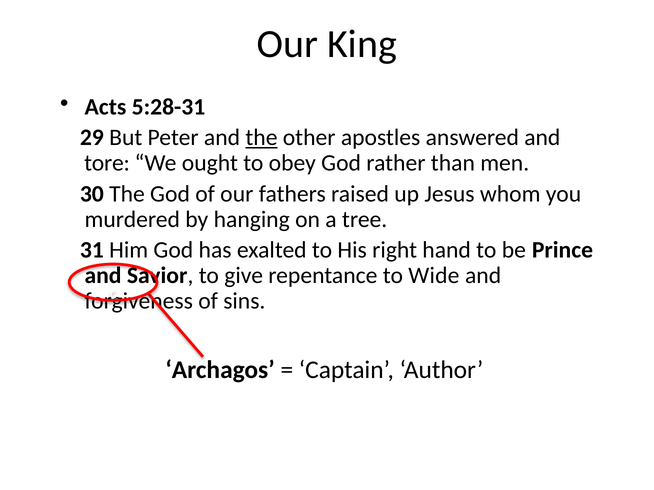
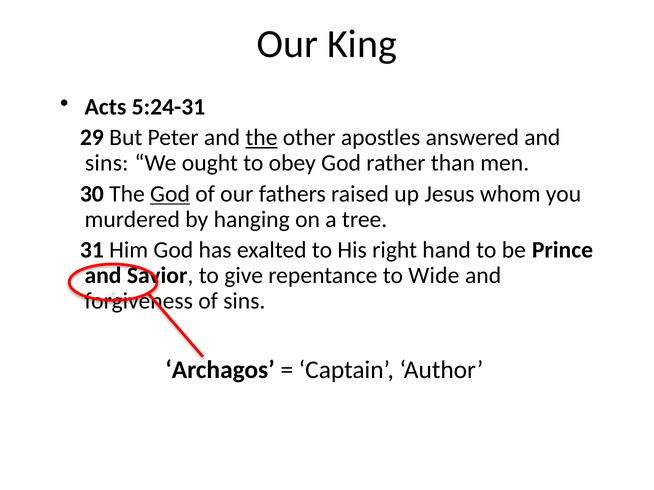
5:28-31: 5:28-31 -> 5:24-31 (168, 107)
tore: tore -> sins (107, 163)
God underline: none -> present (170, 194)
